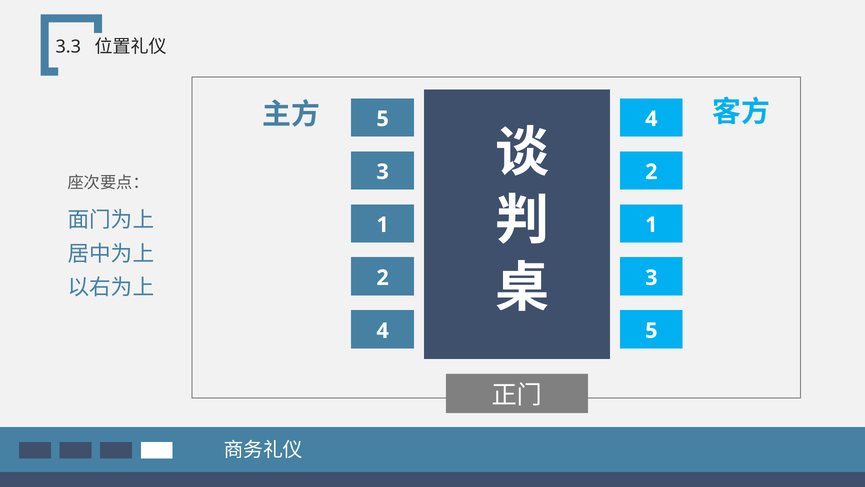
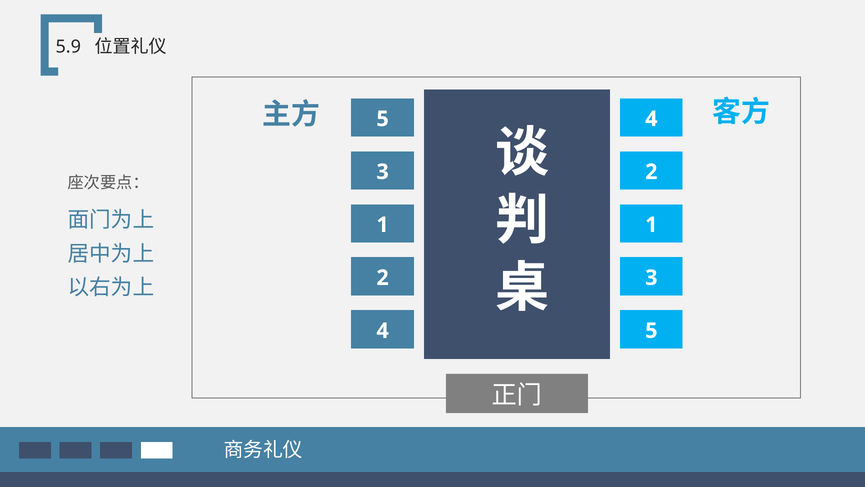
3.3: 3.3 -> 5.9 (68, 47)
